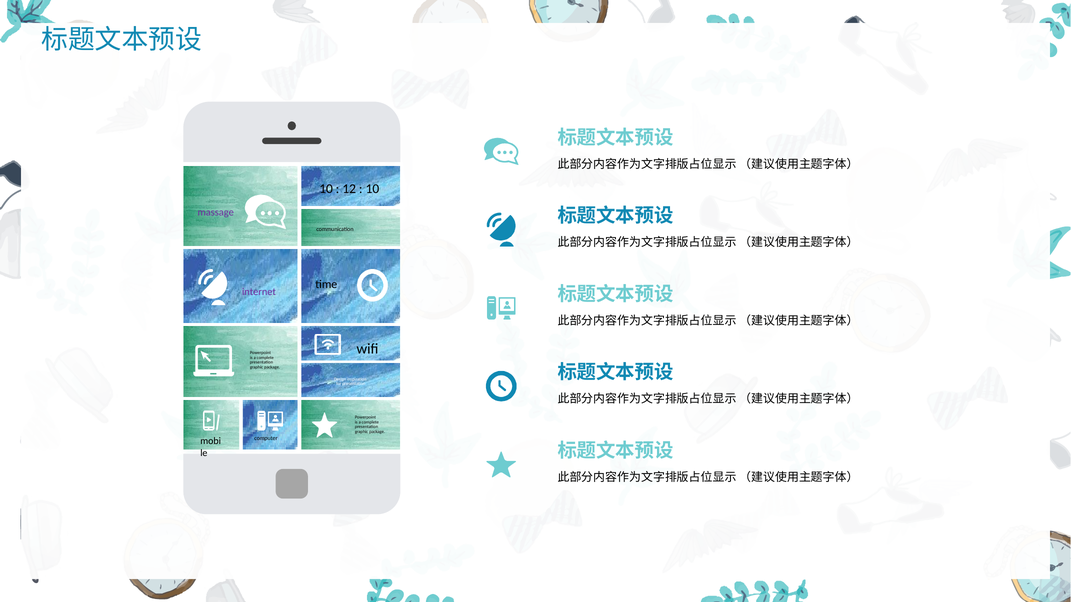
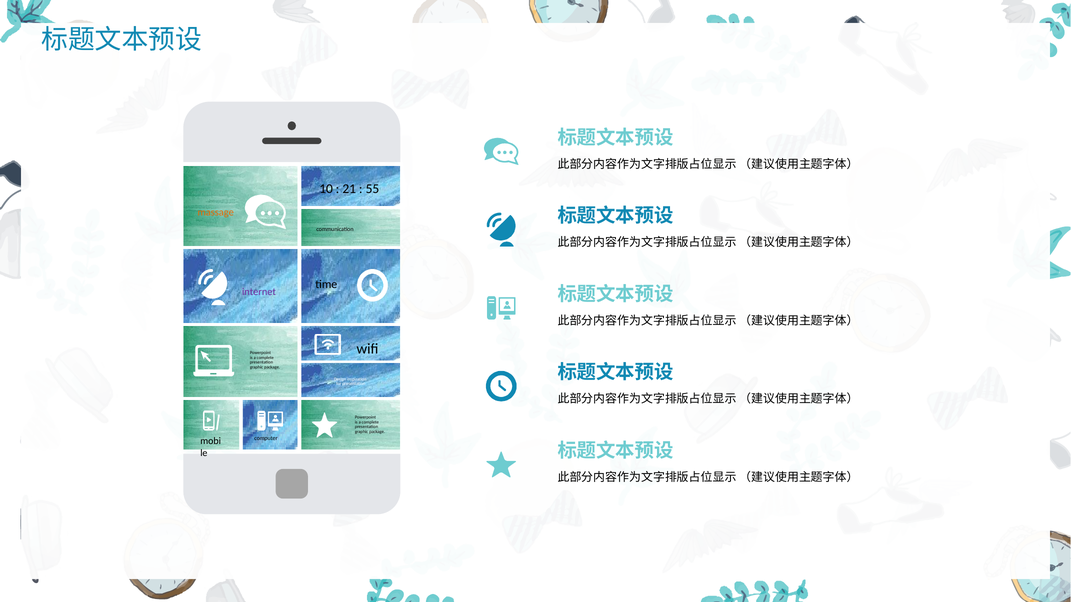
12: 12 -> 21 (349, 189)
10: 10 -> 55 (372, 189)
massage colour: purple -> orange (216, 212)
